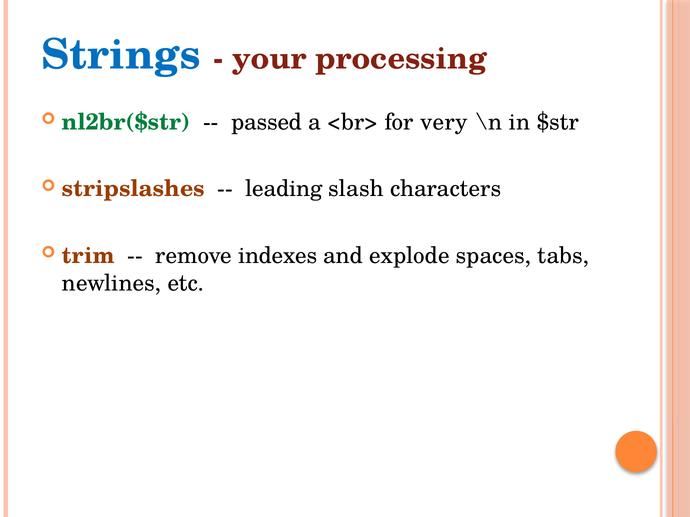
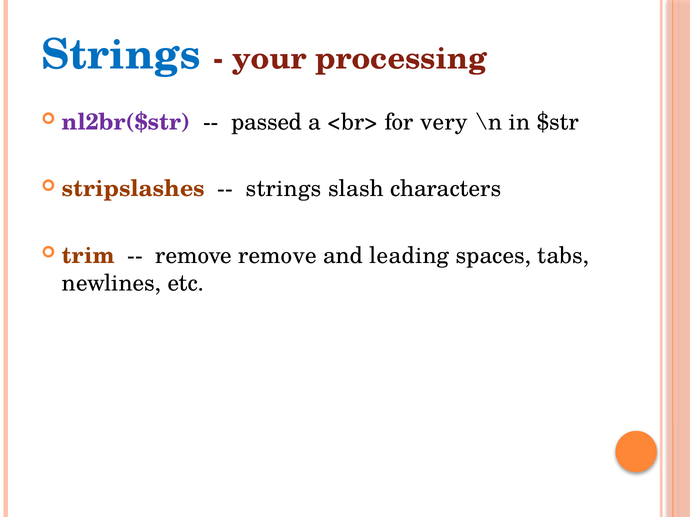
nl2br($str colour: green -> purple (126, 122)
leading: leading -> strings (284, 189)
remove indexes: indexes -> remove (277, 256)
explode: explode -> leading (409, 256)
